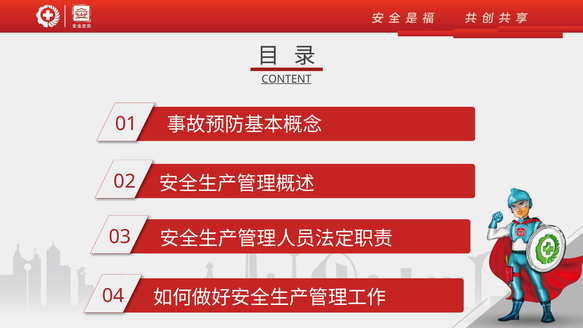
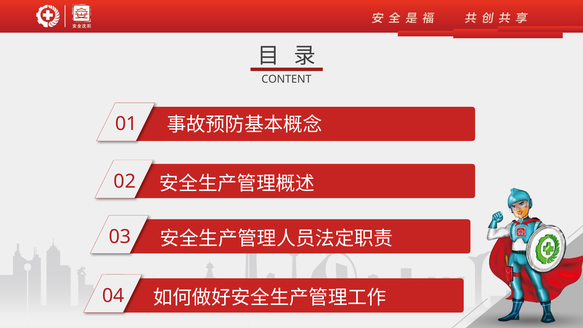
CONTENT underline: present -> none (286, 79)
